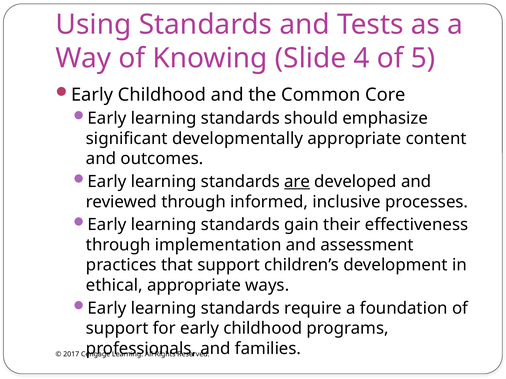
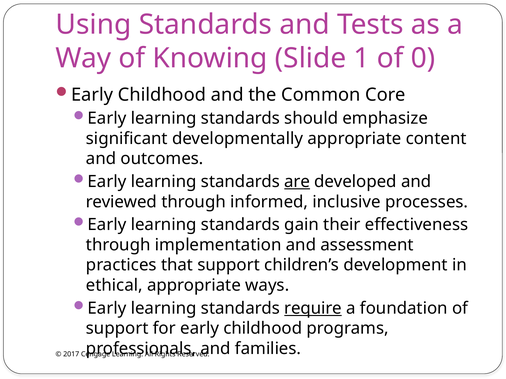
4: 4 -> 1 (362, 58)
5: 5 -> 0 (423, 58)
require underline: none -> present (313, 309)
